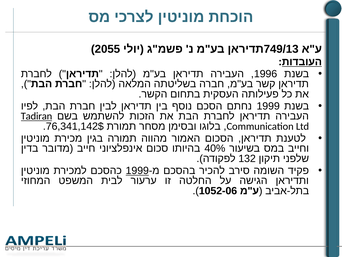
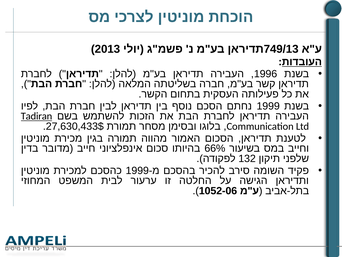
2055: 2055 -> 2013 (107, 49)
76,341,142$: 76,341,142$ -> 27,630,433$ (75, 126)
40%: 40% -> 66% (215, 148)
1999 underline: present -> none (137, 170)
